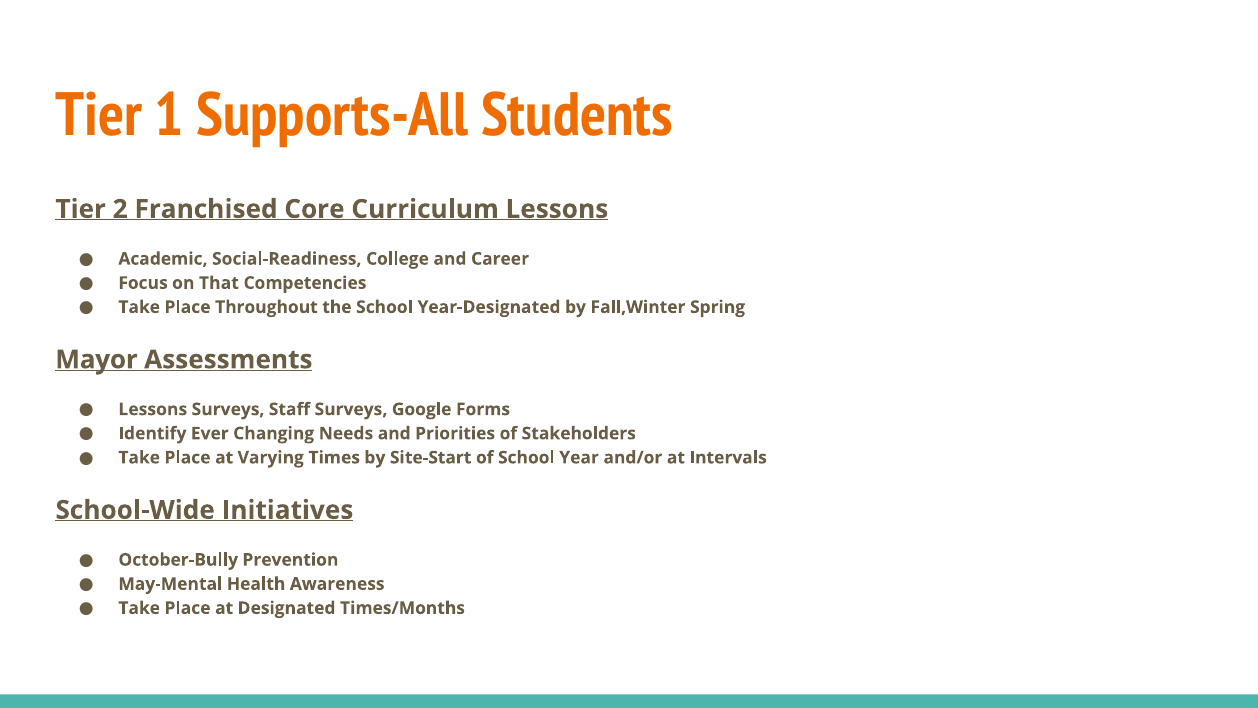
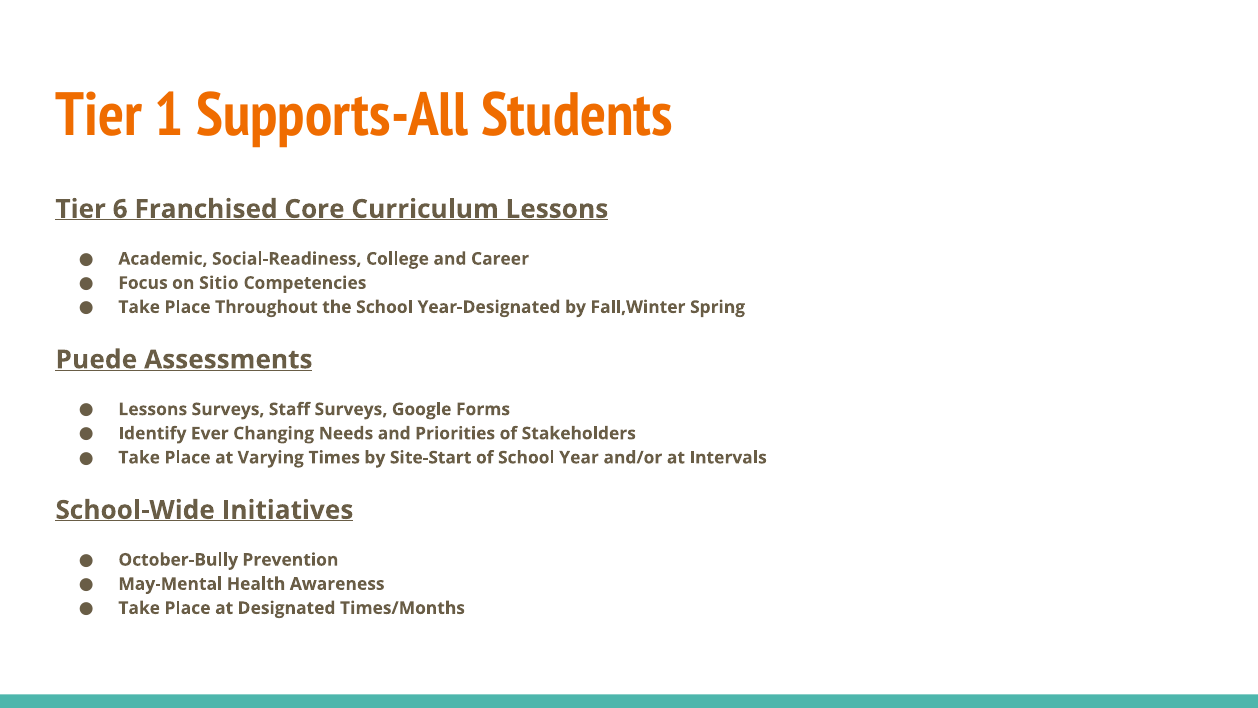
2: 2 -> 6 (120, 209)
That: That -> Sitio (219, 283)
Mayor: Mayor -> Puede (96, 359)
